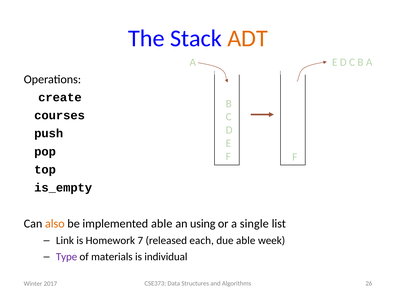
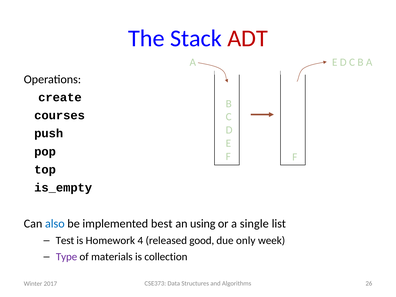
ADT colour: orange -> red (248, 38)
also colour: orange -> blue (55, 224)
implemented able: able -> best (162, 224)
Link: Link -> Test (65, 241)
7: 7 -> 4 (140, 241)
each: each -> good (202, 241)
due able: able -> only (246, 241)
individual: individual -> collection (166, 257)
